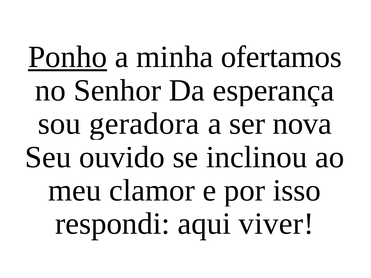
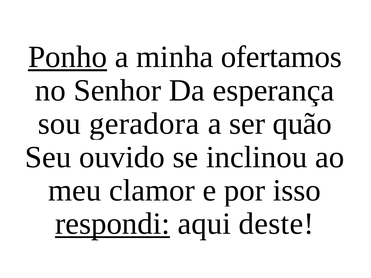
nova: nova -> quão (302, 124)
respondi underline: none -> present (113, 224)
viver: viver -> deste (276, 224)
